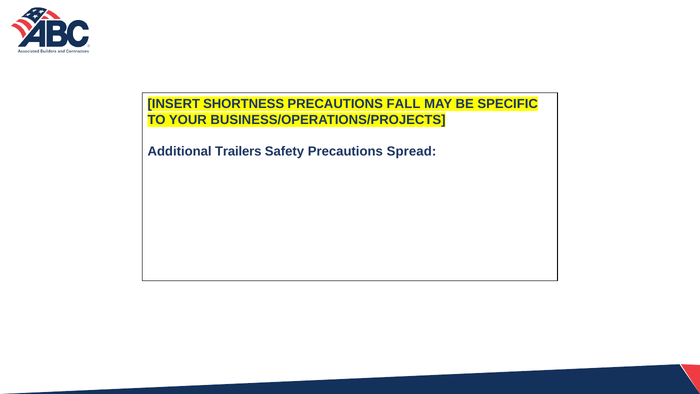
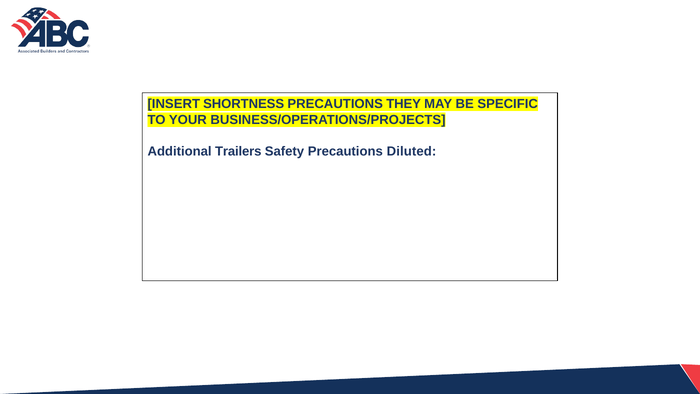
FALL: FALL -> THEY (404, 104)
Spread: Spread -> Diluted (412, 151)
